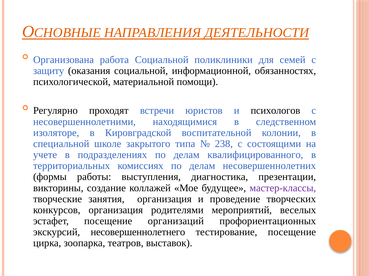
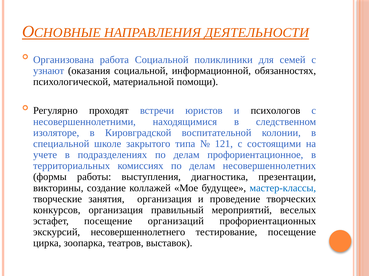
защиту: защиту -> узнают (49, 71)
238: 238 -> 121 (224, 144)
квалифицированного: квалифицированного -> профориентационное (255, 155)
мастер-классы colour: purple -> blue (283, 188)
родителями: родителями -> правильный (177, 211)
